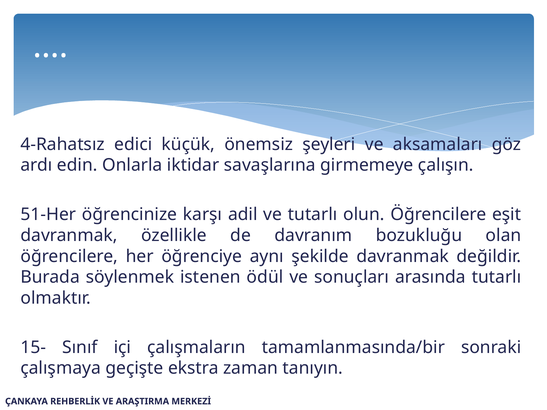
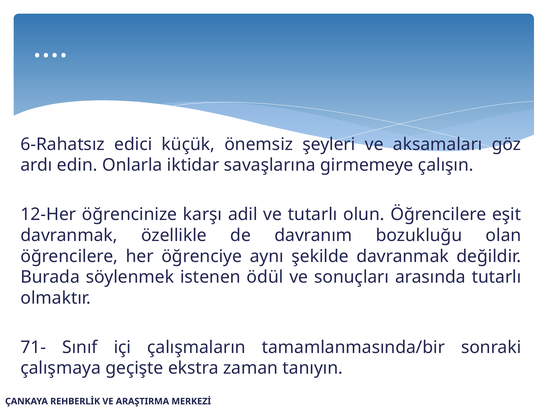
4-Rahatsız: 4-Rahatsız -> 6-Rahatsız (63, 144)
51-Her: 51-Her -> 12-Her (48, 215)
15-: 15- -> 71- (33, 348)
